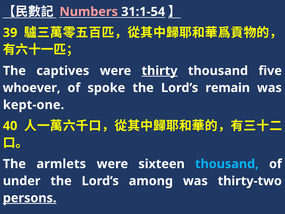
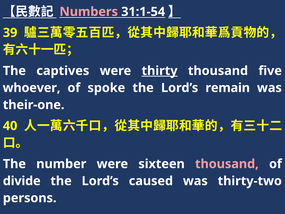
kept-one: kept-one -> their-one (34, 105)
armlets: armlets -> number (61, 164)
thousand colour: light blue -> pink (227, 164)
under: under -> divide (22, 181)
among: among -> caused (151, 181)
persons underline: present -> none (30, 198)
